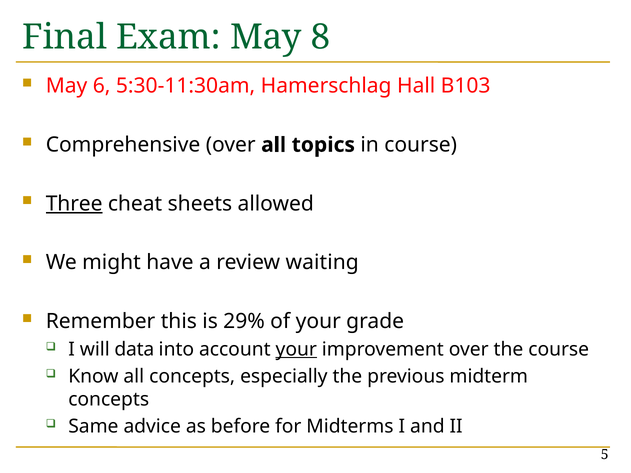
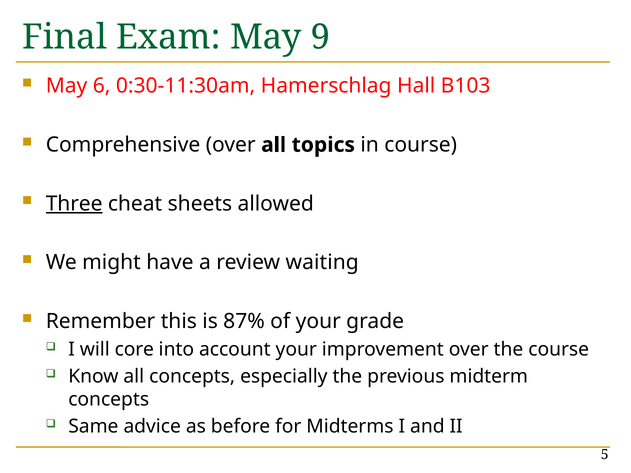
8: 8 -> 9 (320, 37)
5:30-11:30am: 5:30-11:30am -> 0:30-11:30am (186, 86)
29%: 29% -> 87% (244, 322)
data: data -> core (134, 349)
your underline: present -> none (296, 349)
